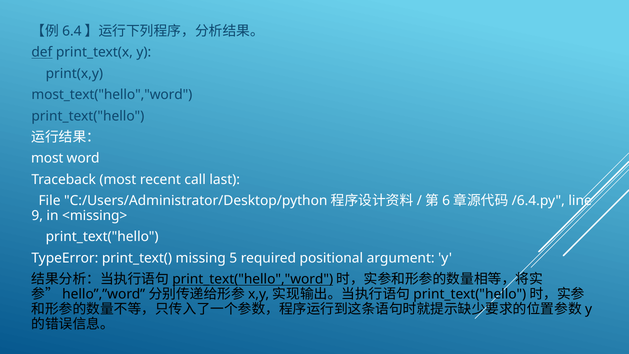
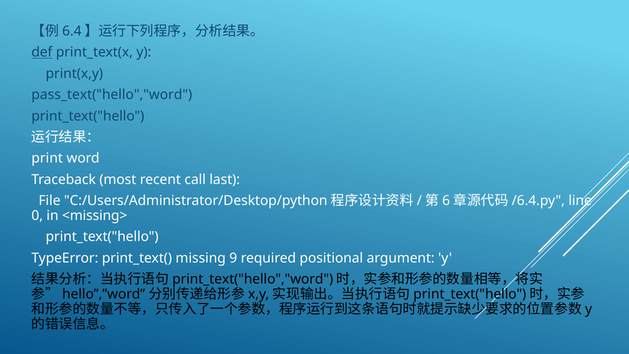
most_text("hello","word: most_text("hello","word -> pass_text("hello","word (112, 95)
most: most -> print (47, 158)
9: 9 -> 0 (37, 216)
5: 5 -> 9 (233, 258)
print_text("hello","word underline: present -> none (253, 279)
